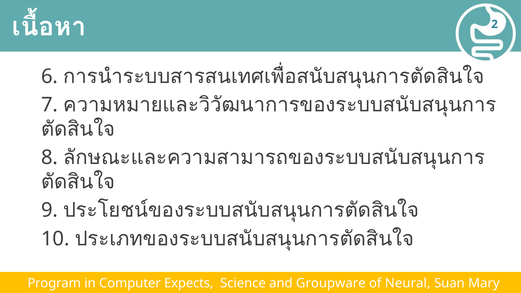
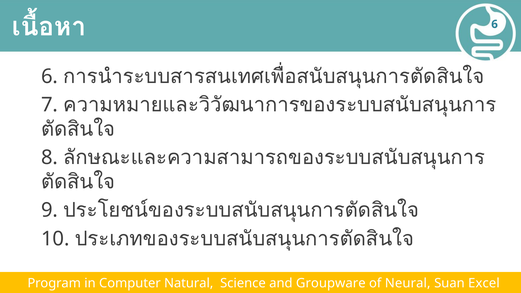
2: 2 -> 6 (495, 24)
Expects: Expects -> Natural (189, 283)
Mary: Mary -> Excel (484, 283)
